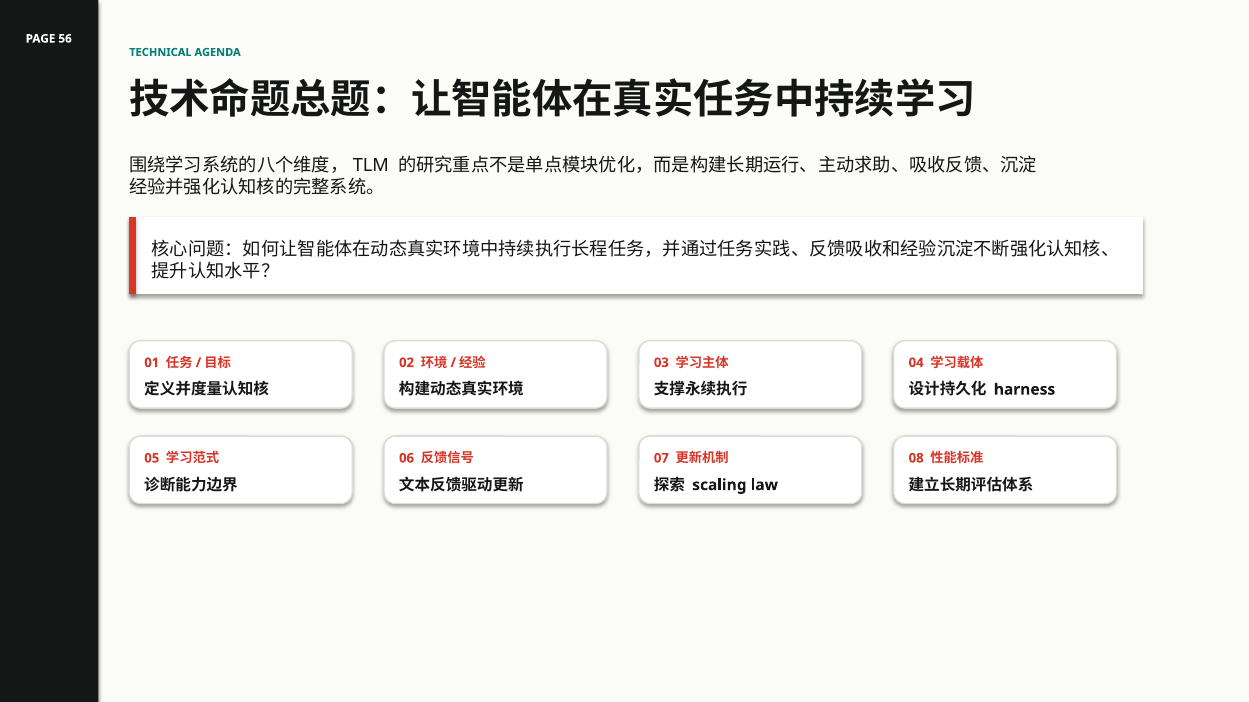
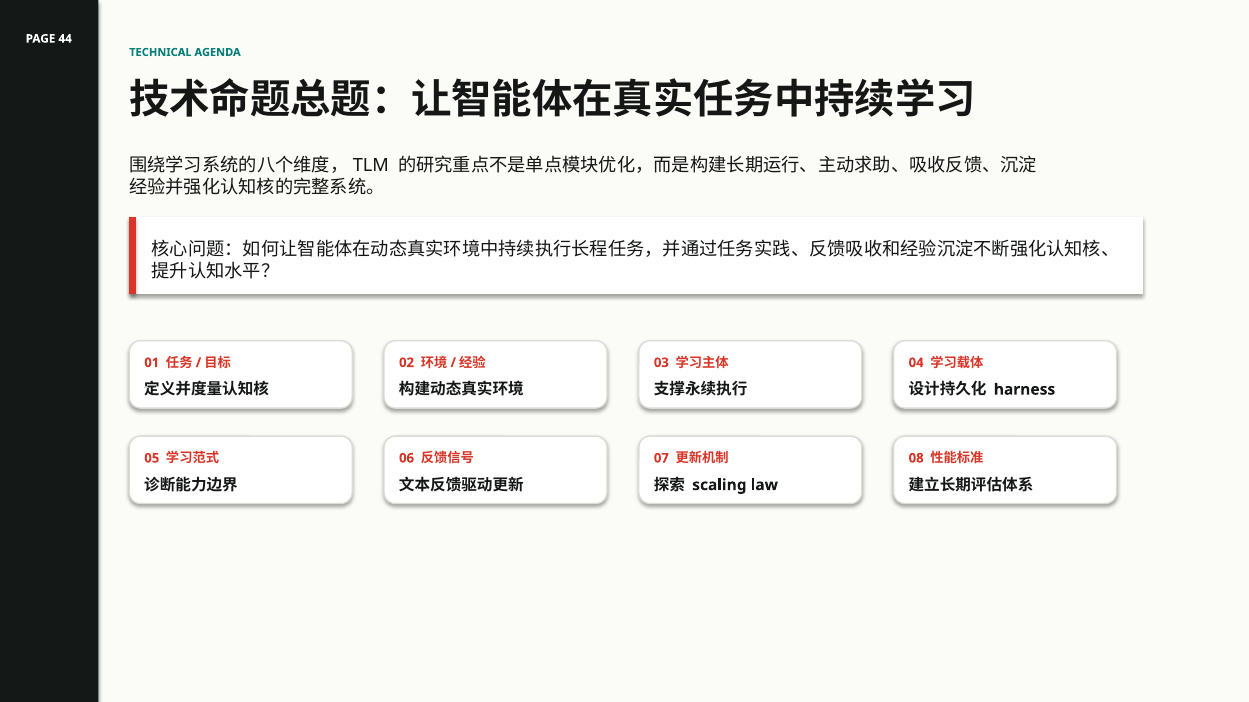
56: 56 -> 44 (65, 39)
